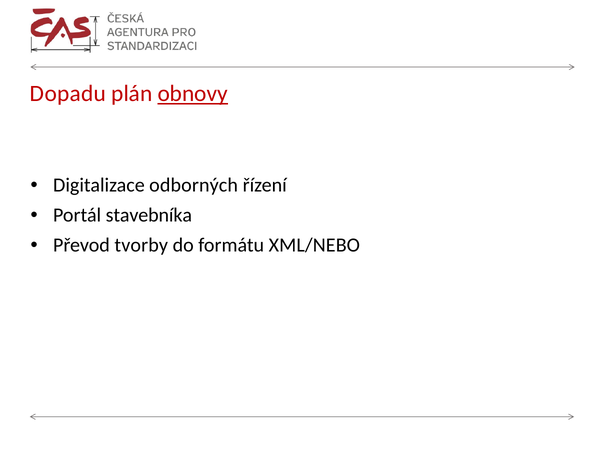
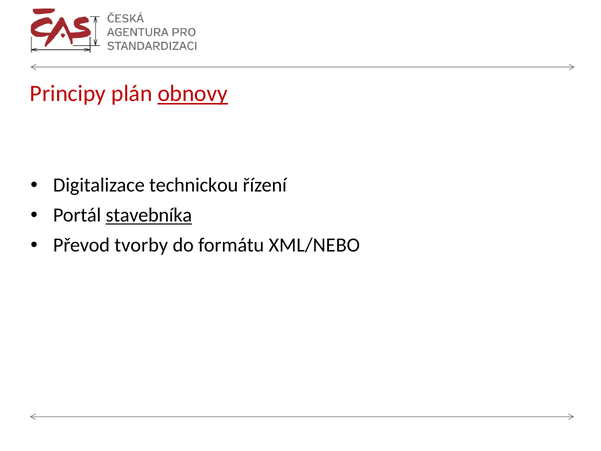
Dopadu: Dopadu -> Principy (68, 94)
odborných: odborných -> technickou (194, 185)
stavebníka underline: none -> present (149, 215)
